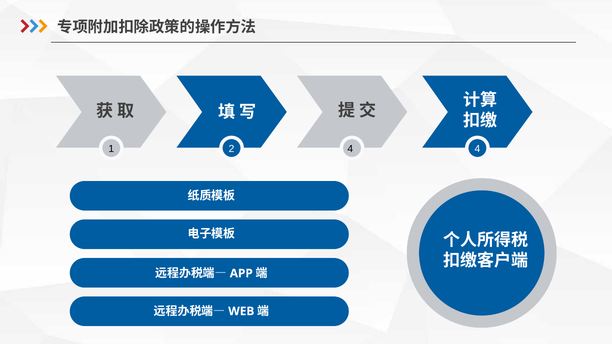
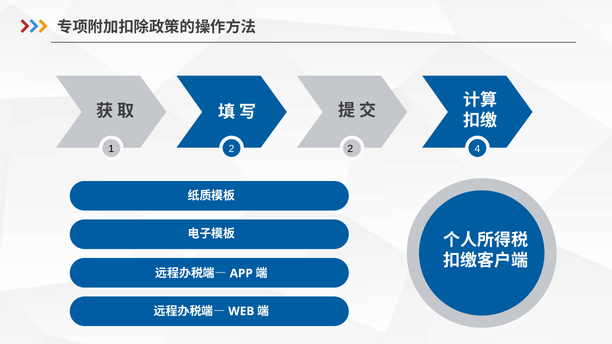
2 4: 4 -> 2 (350, 149)
